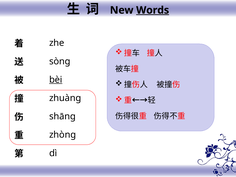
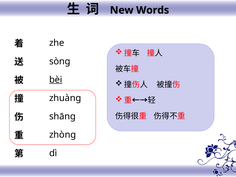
Words underline: present -> none (153, 10)
